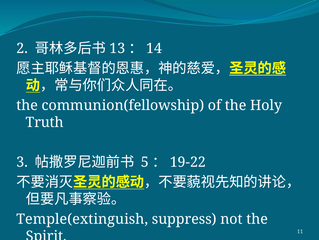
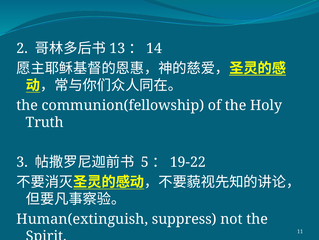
Temple(extinguish: Temple(extinguish -> Human(extinguish (82, 218)
